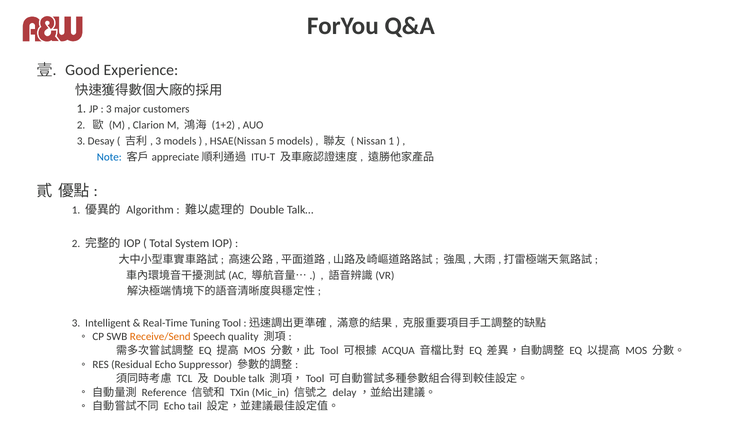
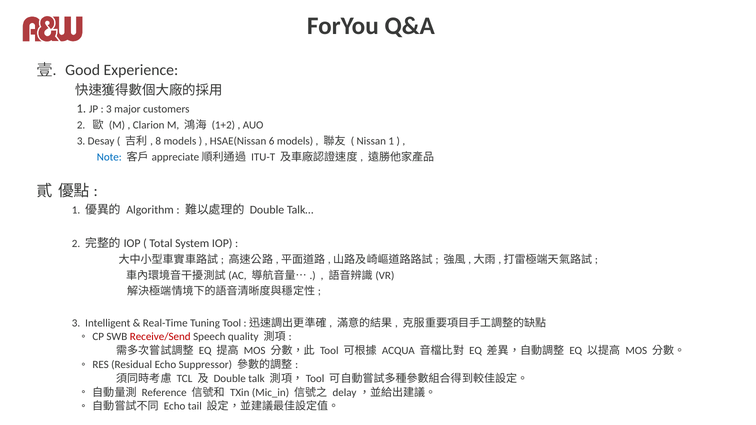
3: 3 -> 8 (158, 141)
5: 5 -> 6 (272, 141)
Receive/Send colour: orange -> red (160, 337)
